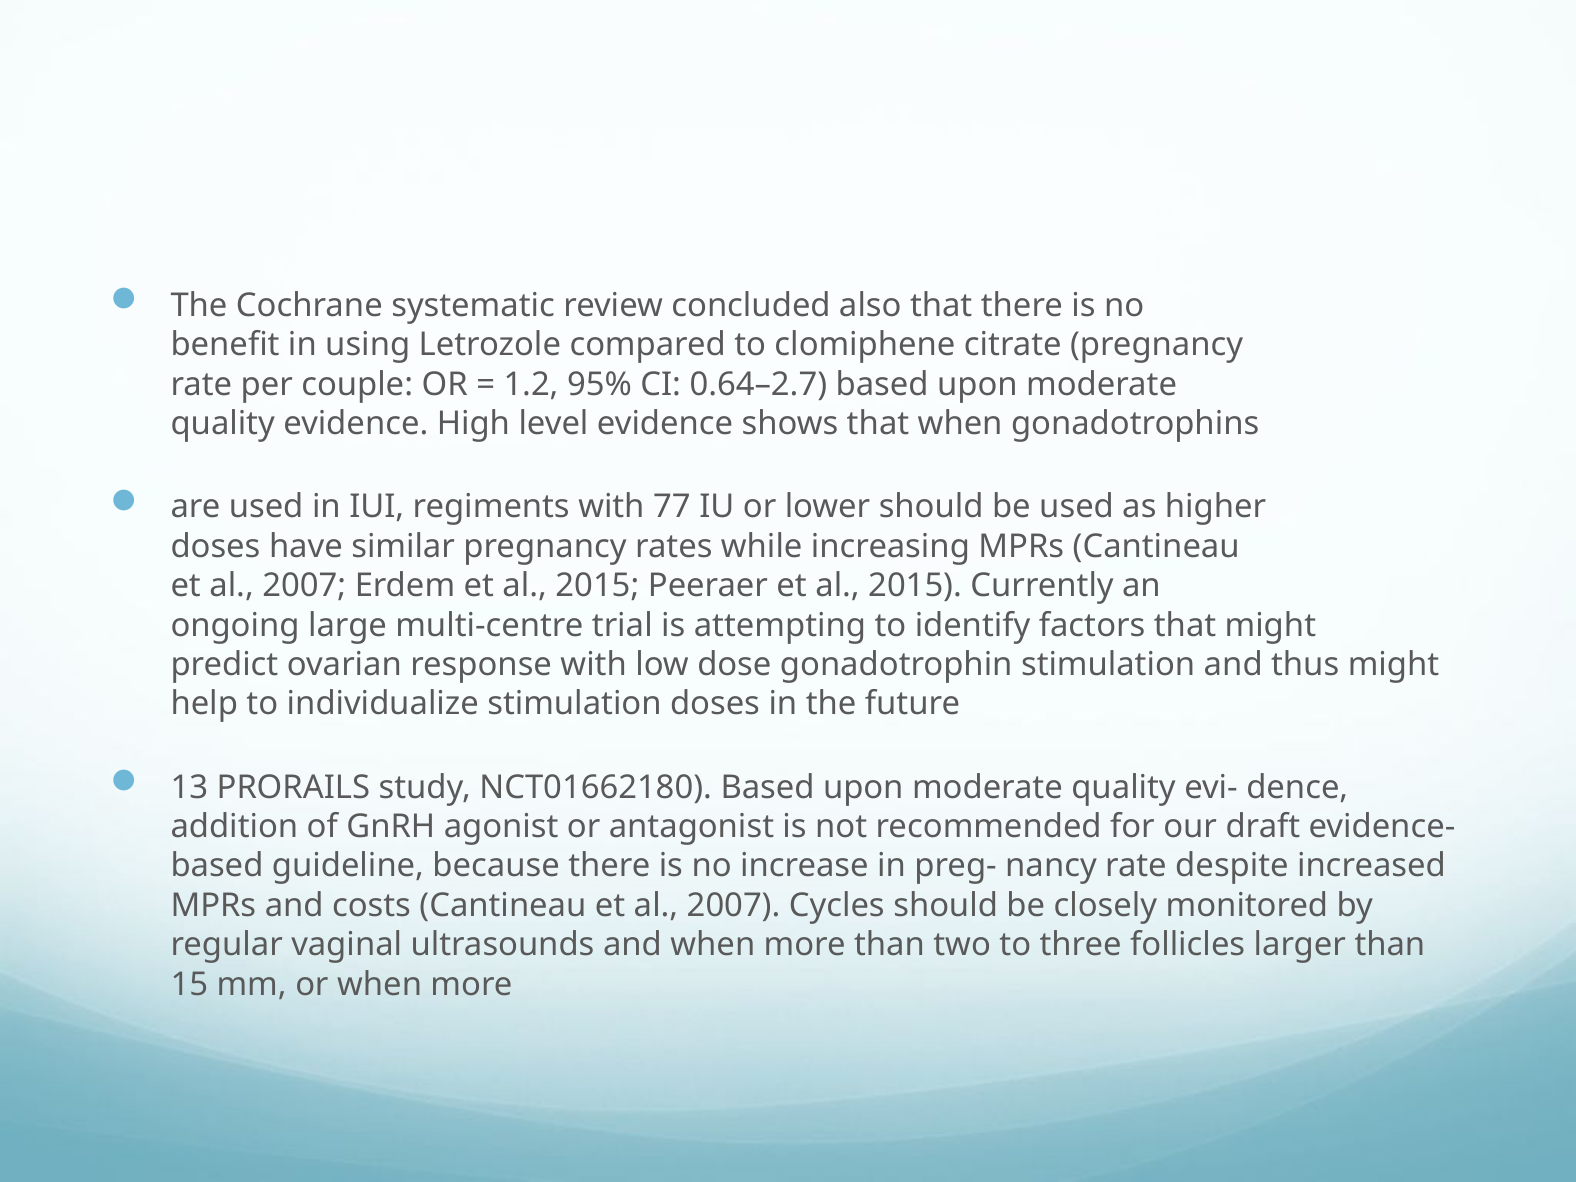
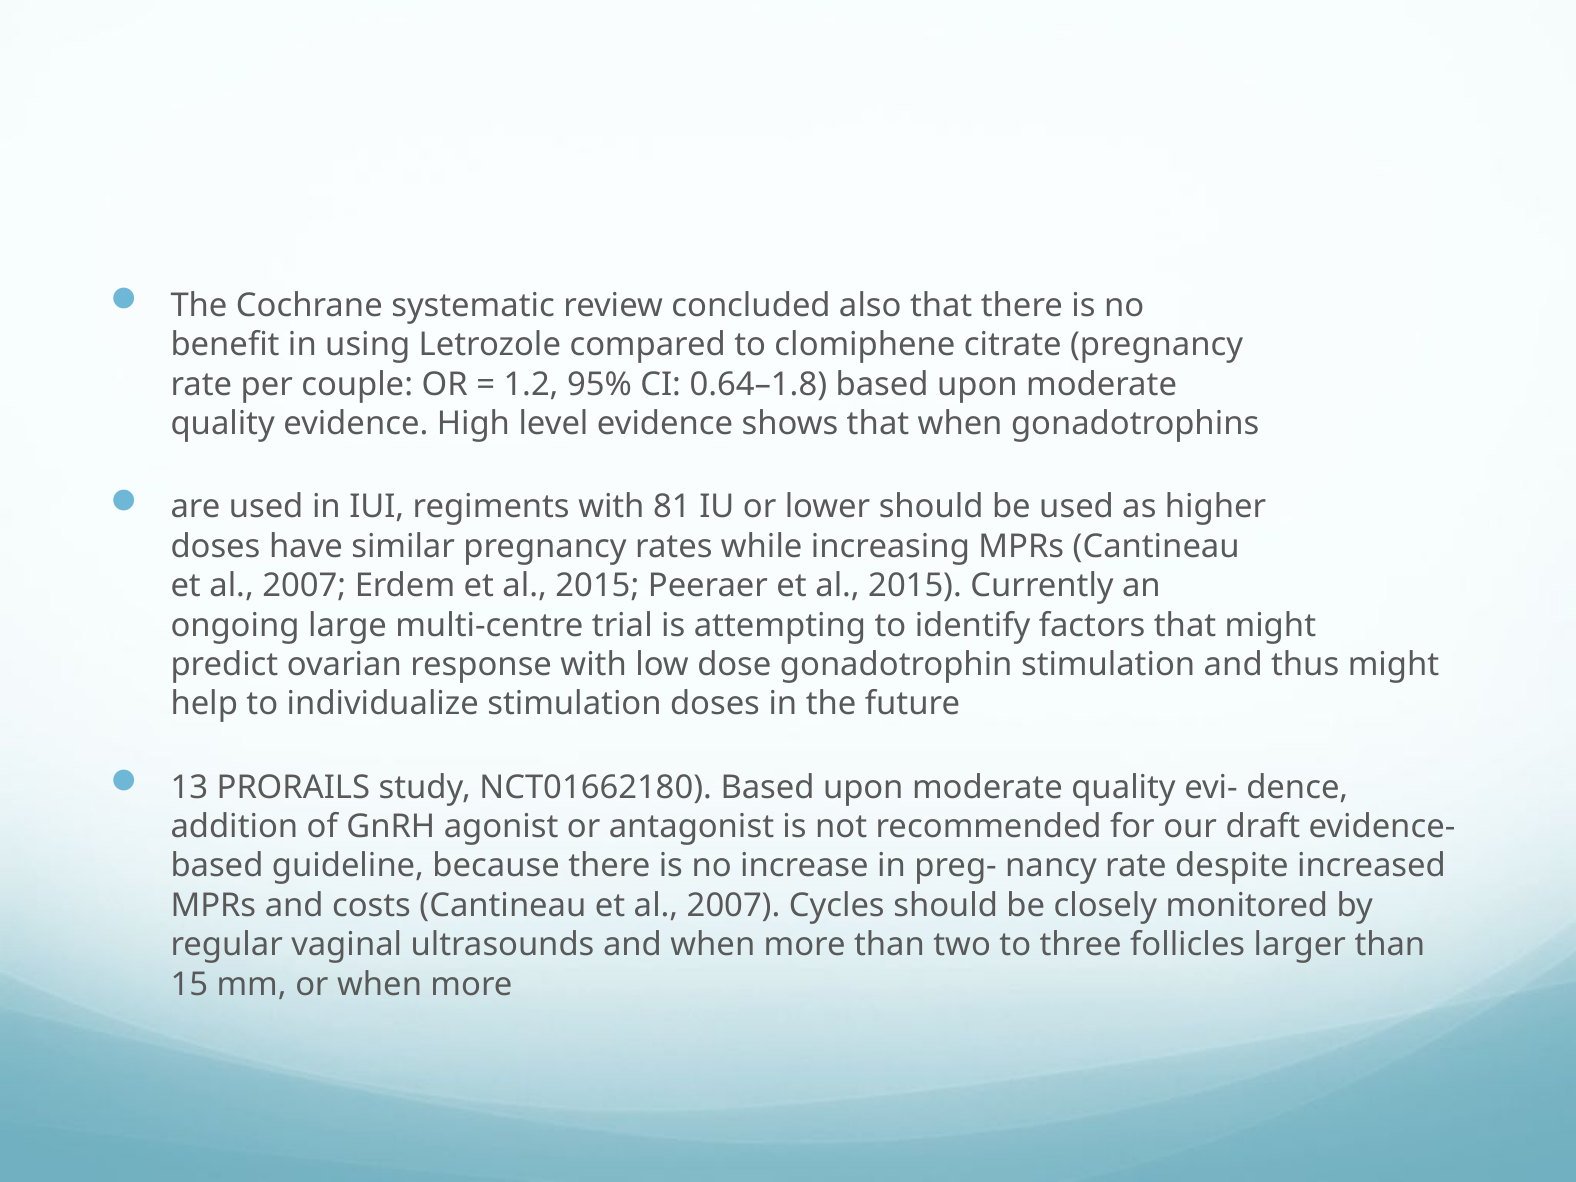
0.64–2.7: 0.64–2.7 -> 0.64–1.8 (758, 384)
77: 77 -> 81 (672, 507)
